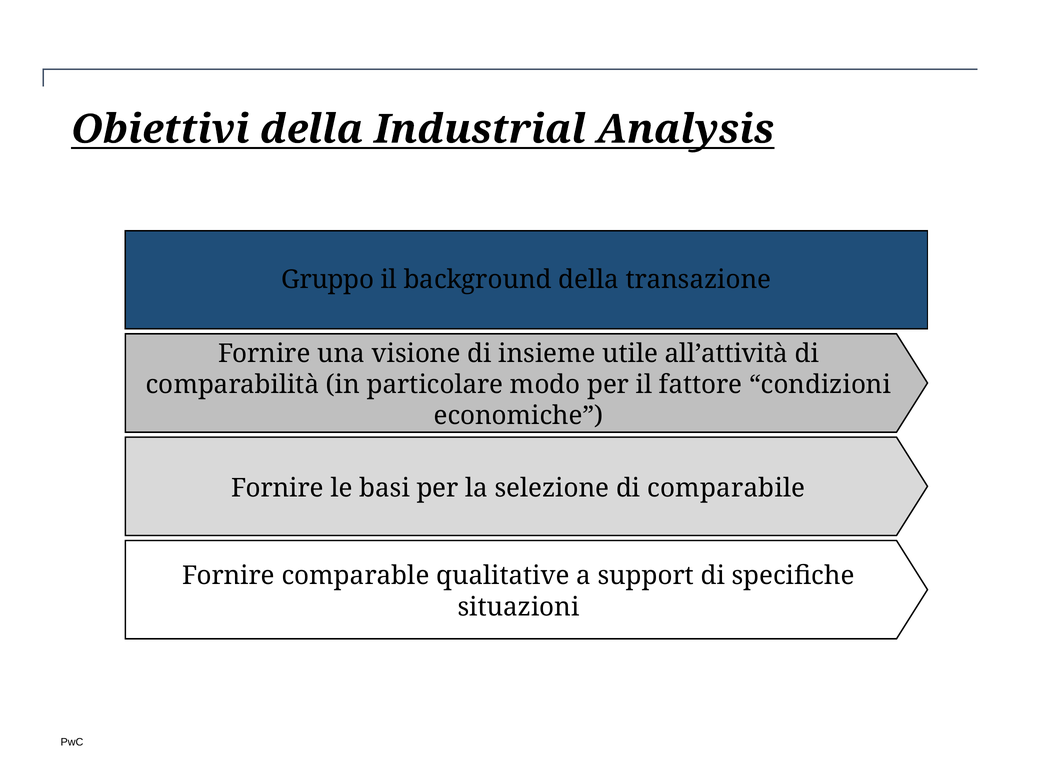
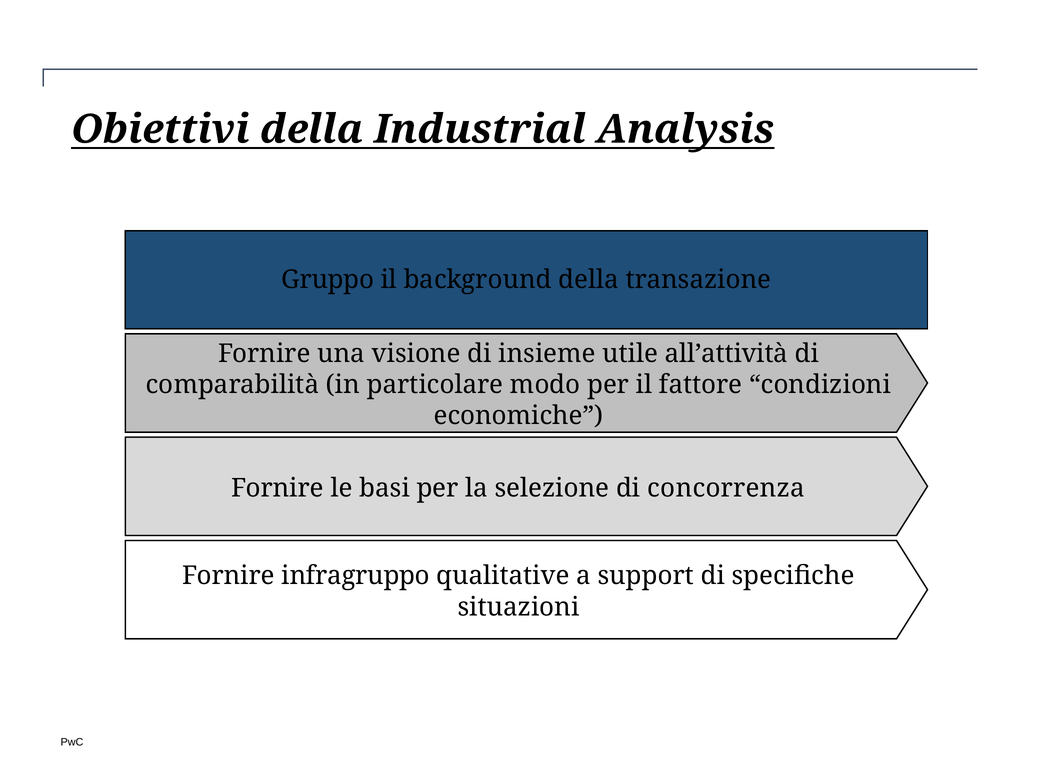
comparabile: comparabile -> concorrenza (726, 488)
comparable: comparable -> infragruppo (356, 576)
